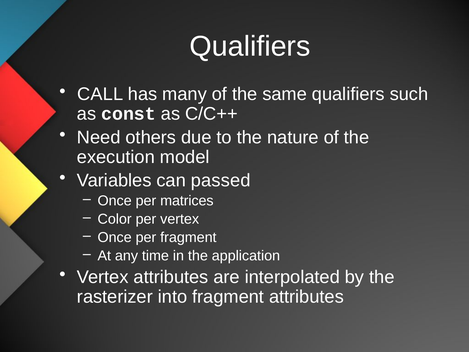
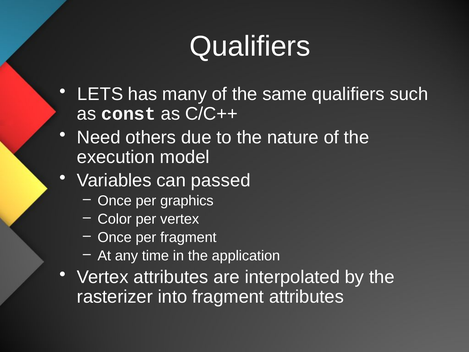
CALL: CALL -> LETS (100, 94)
matrices: matrices -> graphics (187, 201)
